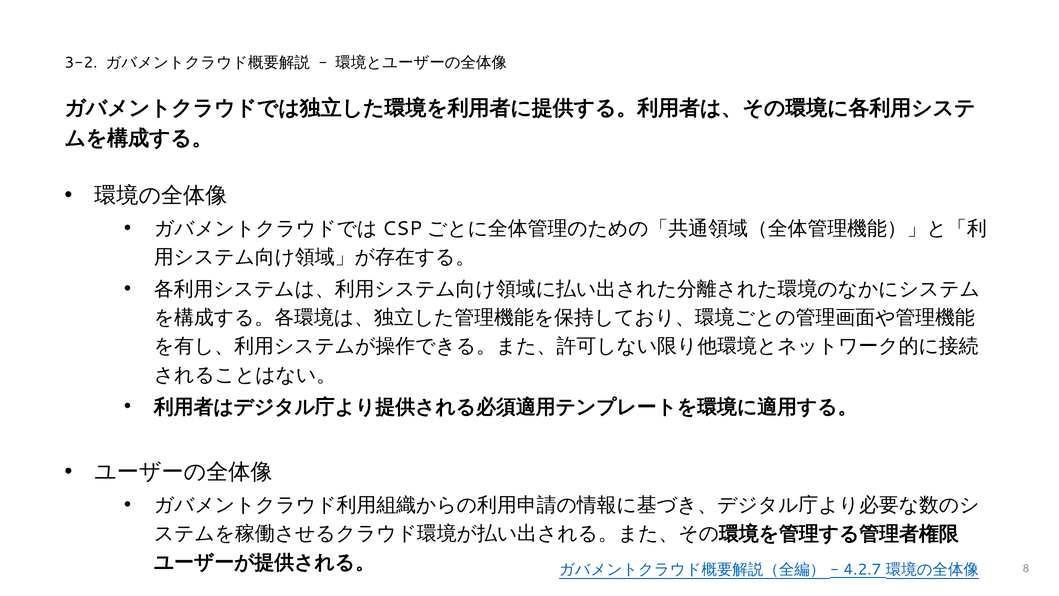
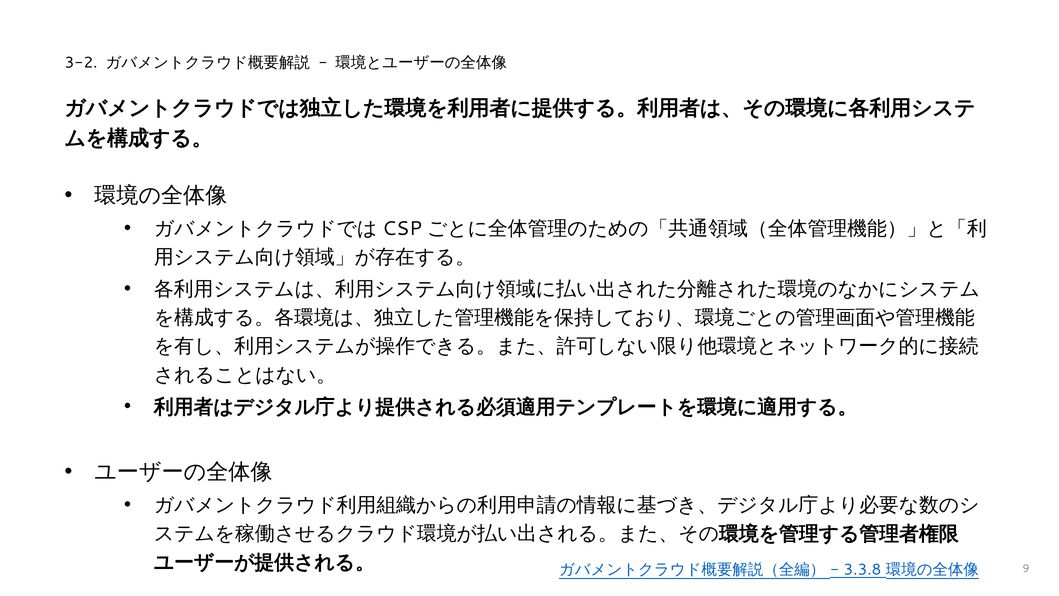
8: 8 -> 9 (1026, 568)
4.2.7: 4.2.7 -> 3.3.8 (862, 569)
